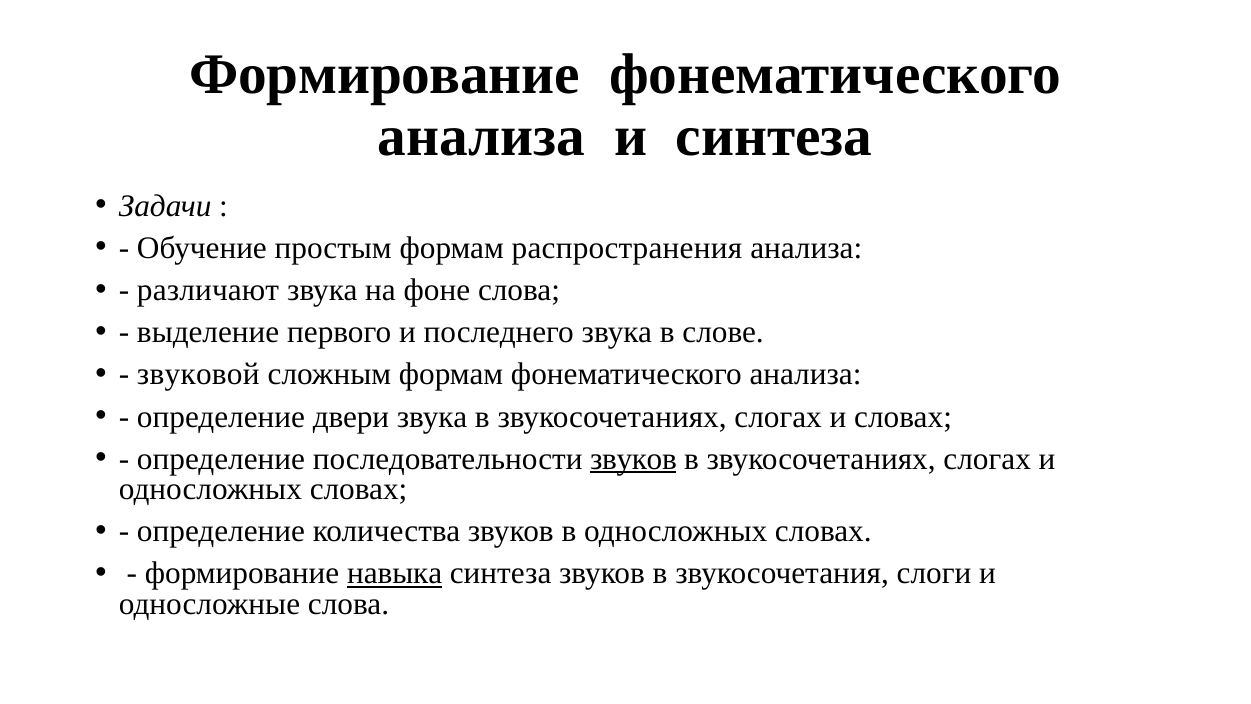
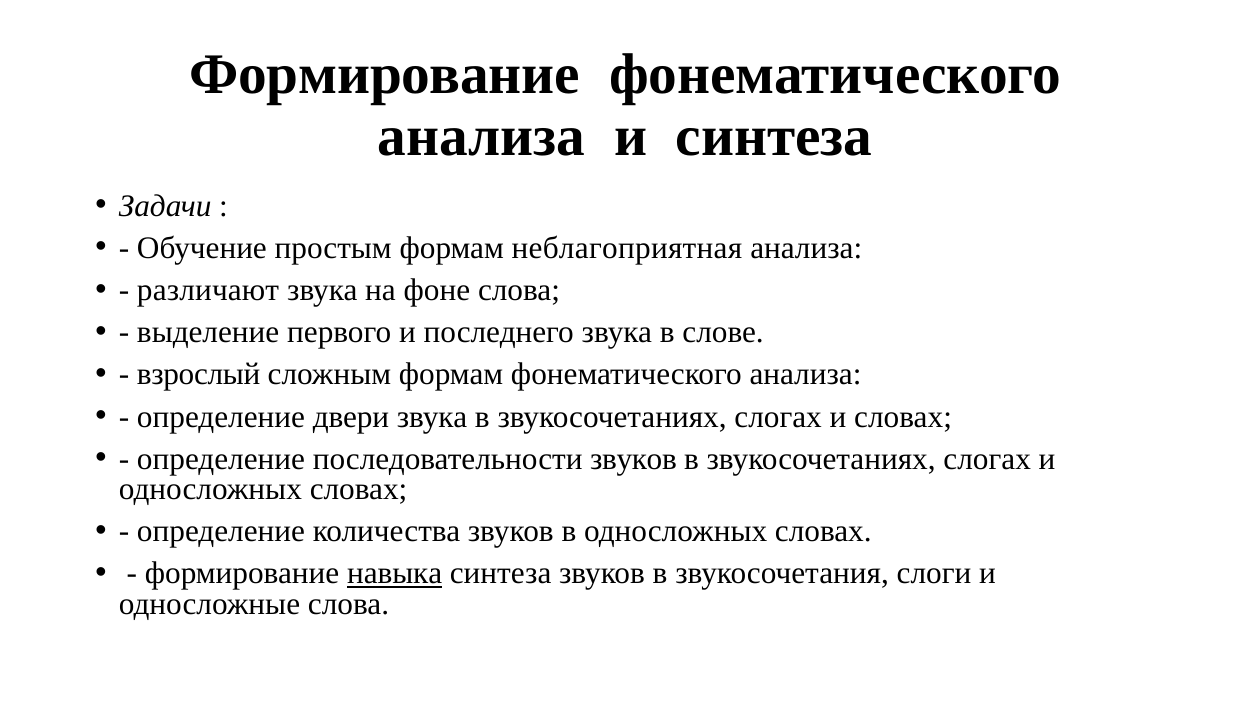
распространения: распространения -> неблагоприятная (627, 248)
звуковой: звуковой -> взрослый (199, 374)
звуков underline: present -> none (633, 459)
